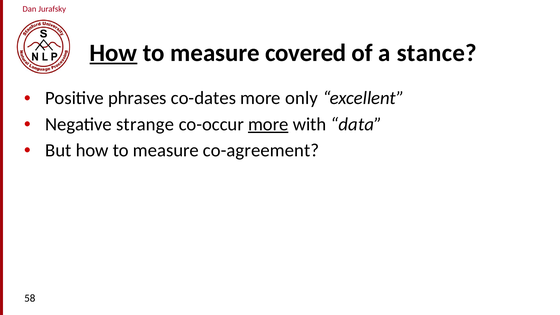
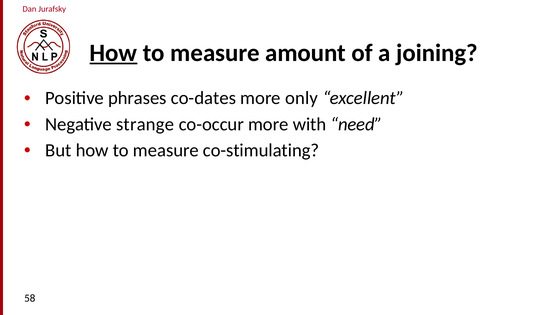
covered: covered -> amount (306, 53)
stance: stance -> joining (437, 53)
more underline: present -> none (268, 124)
data: data -> need (356, 124)
co-agreement: co-agreement -> co-stimulating (261, 150)
